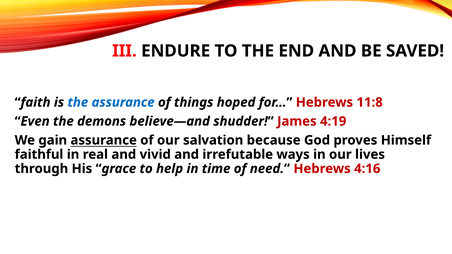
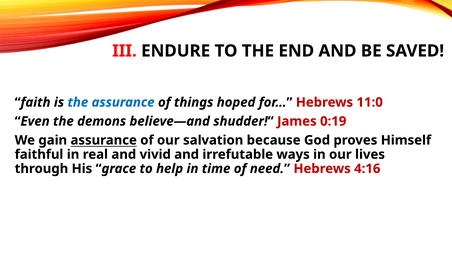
11:8: 11:8 -> 11:0 (370, 102)
4:19: 4:19 -> 0:19 (333, 121)
